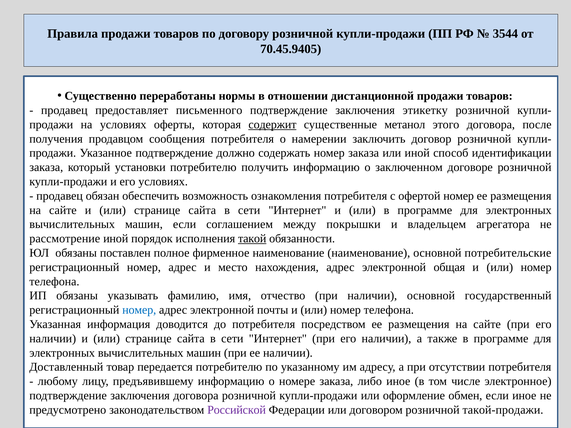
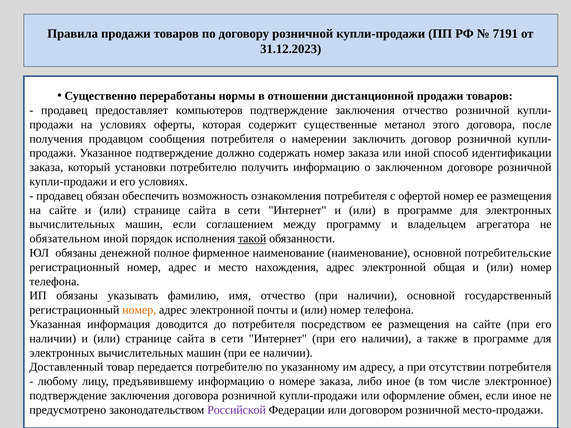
3544: 3544 -> 7191 (505, 34)
70.45.9405: 70.45.9405 -> 31.12.2023 (291, 49)
письменного: письменного -> компьютеров (209, 110)
заключения этикетку: этикетку -> отчество (425, 110)
содержит underline: present -> none (272, 125)
покрышки: покрышки -> программу (354, 224)
рассмотрение: рассмотрение -> обязательном (65, 239)
поставлен: поставлен -> денежной (125, 253)
номер colour: blue -> orange (139, 310)
такой-продажи: такой-продажи -> место-продажи (503, 410)
